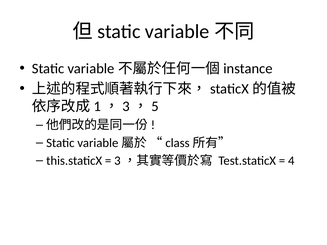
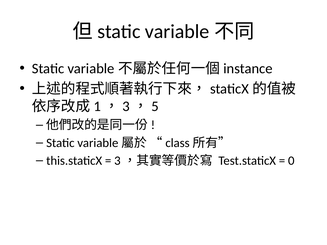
4: 4 -> 0 (291, 161)
